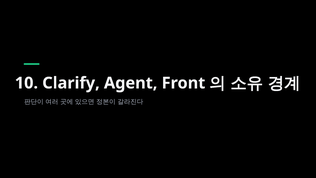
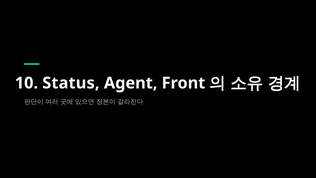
Clarify: Clarify -> Status (71, 83)
